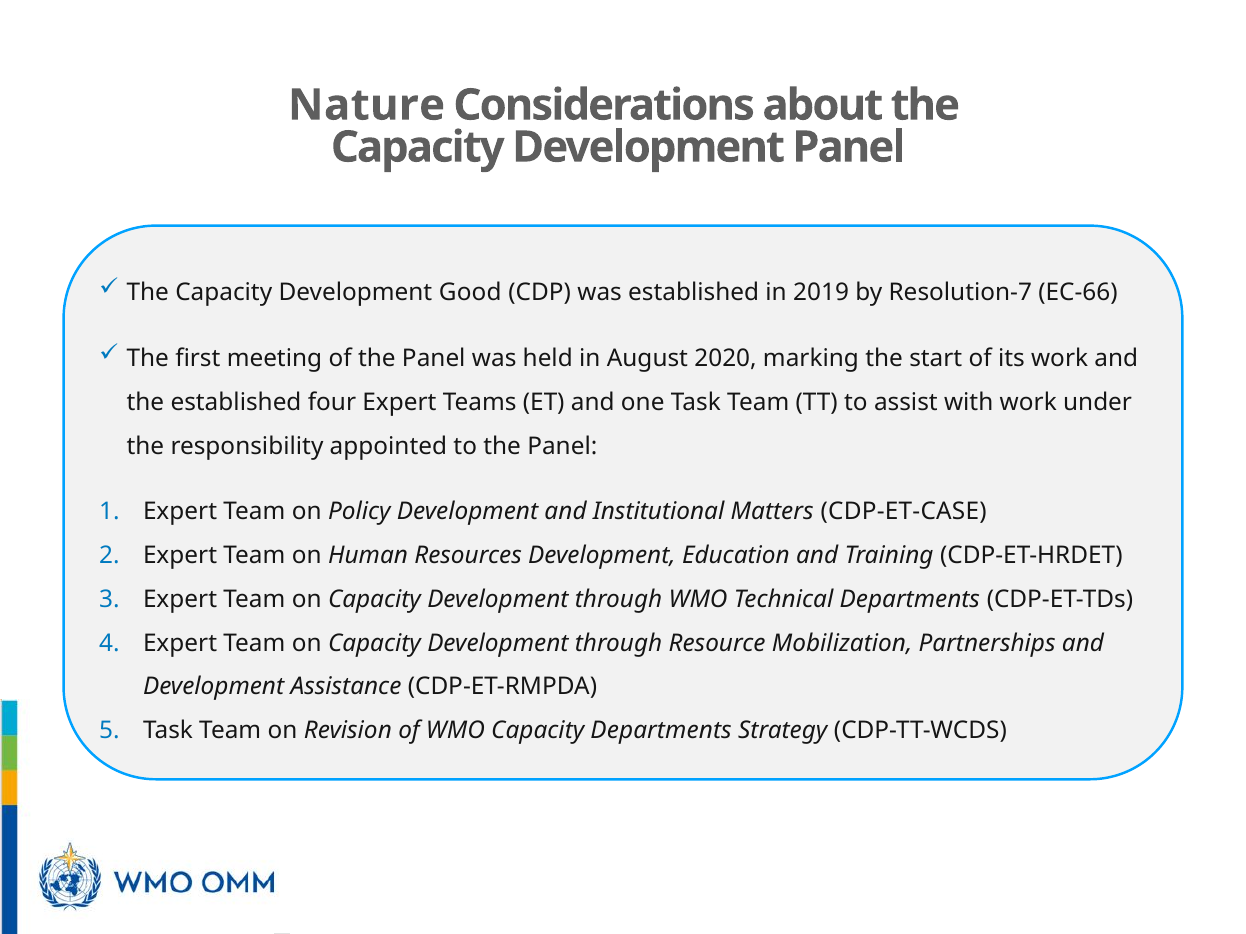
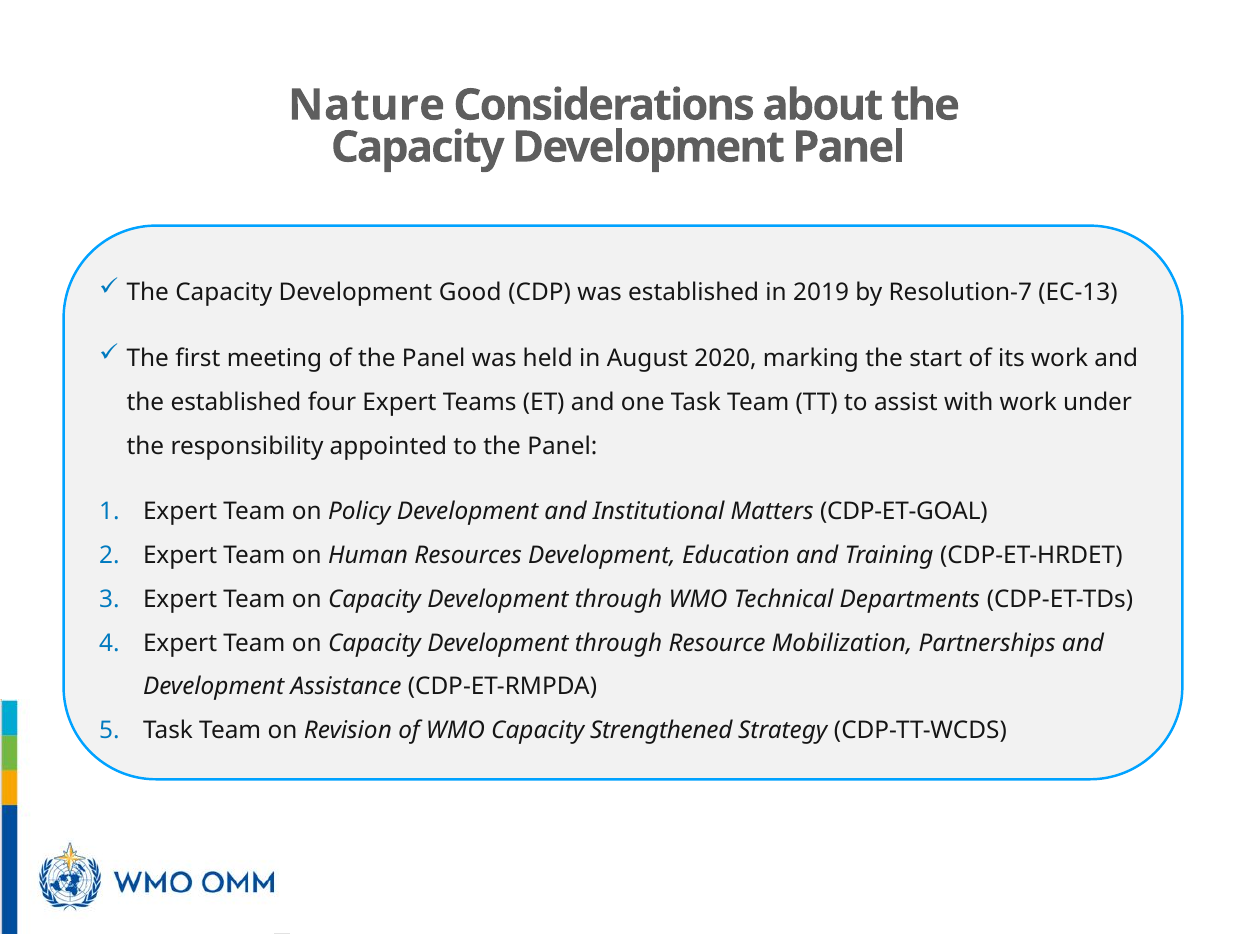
EC-66: EC-66 -> EC-13 (1078, 293)
CDP-ET-CASE: CDP-ET-CASE -> CDP-ET-GOAL (904, 512)
Capacity Departments: Departments -> Strengthened (661, 731)
